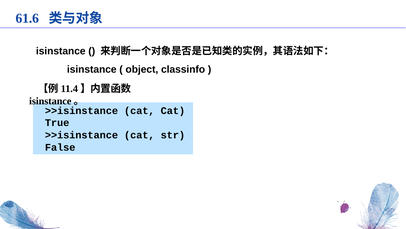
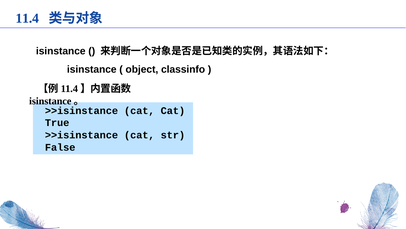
61.6: 61.6 -> 11.4 (27, 18)
